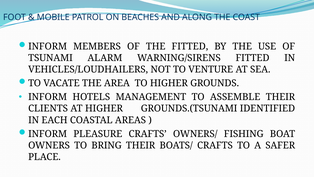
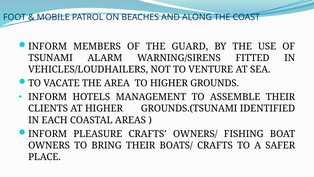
THE FITTED: FITTED -> GUARD (190, 46)
